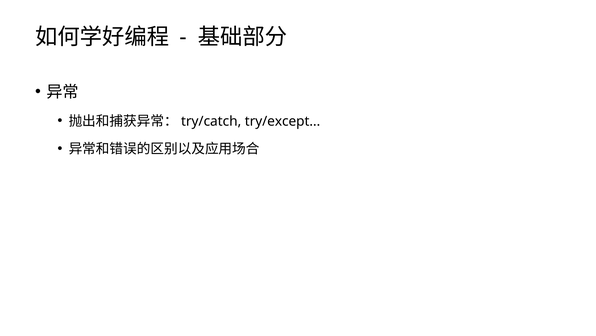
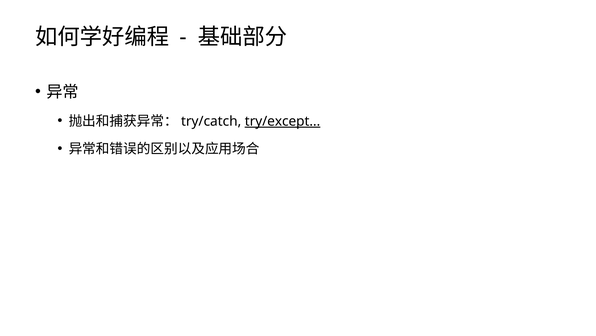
try/except underline: none -> present (283, 121)
